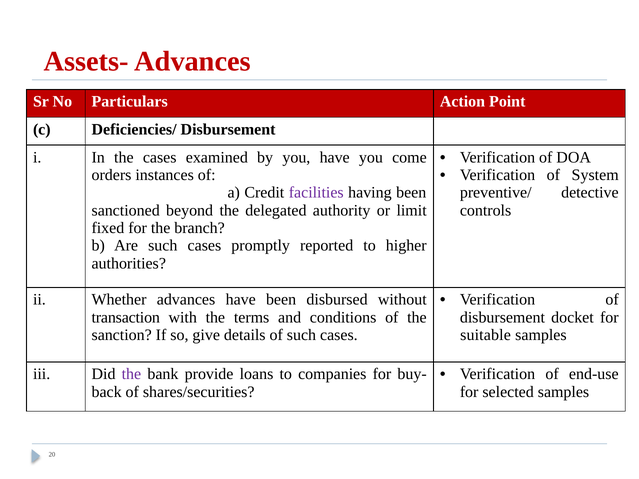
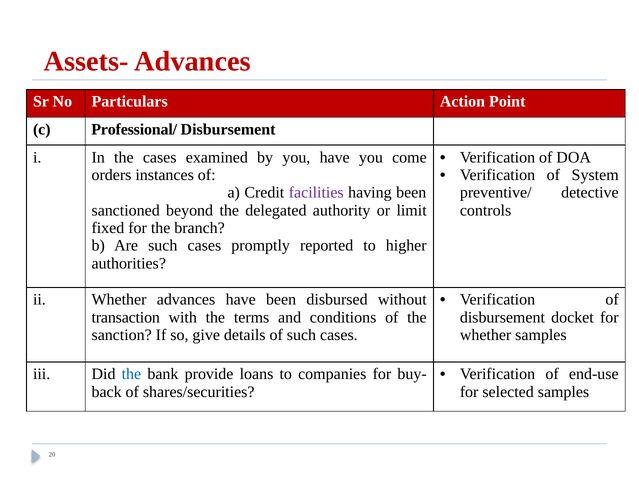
Deficiencies/: Deficiencies/ -> Professional/ (134, 129)
suitable: suitable -> whether (486, 335)
the colour: purple -> blue (131, 374)
